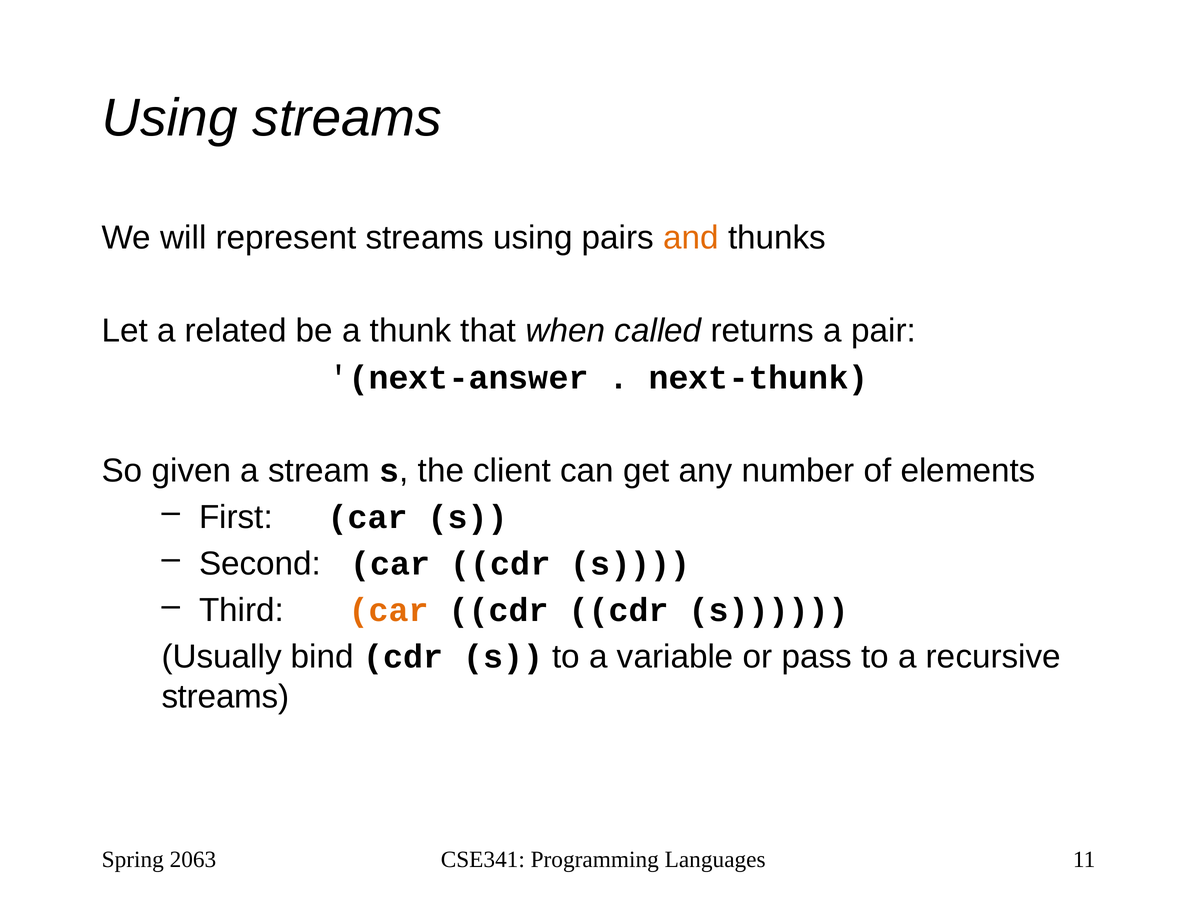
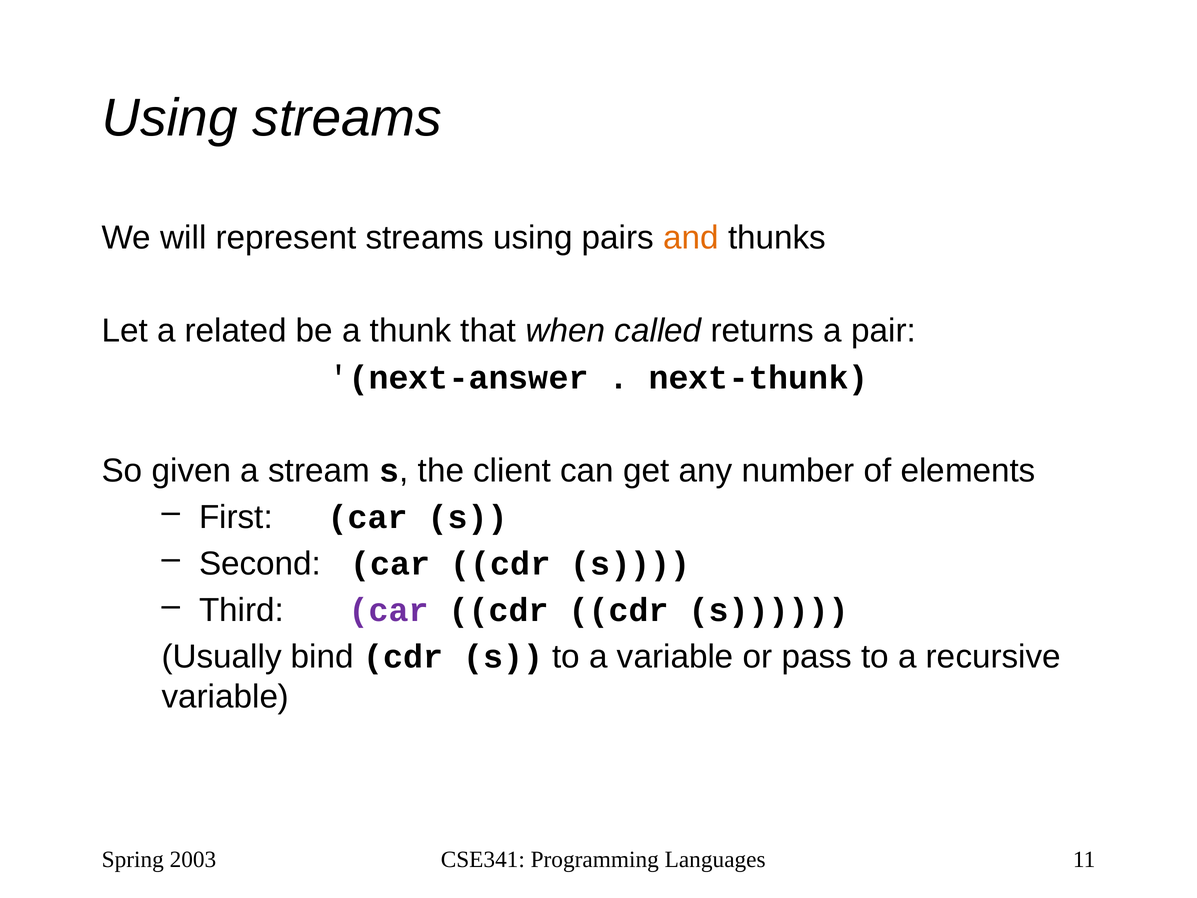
car colour: orange -> purple (389, 610)
streams: streams -> variable (225, 697)
2063: 2063 -> 2003 (193, 859)
